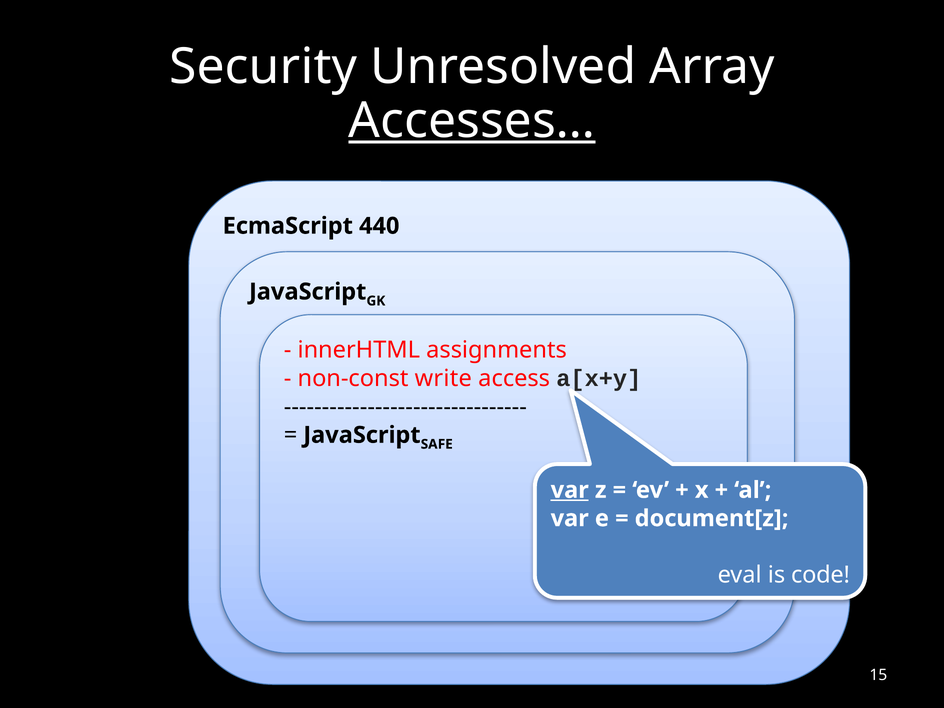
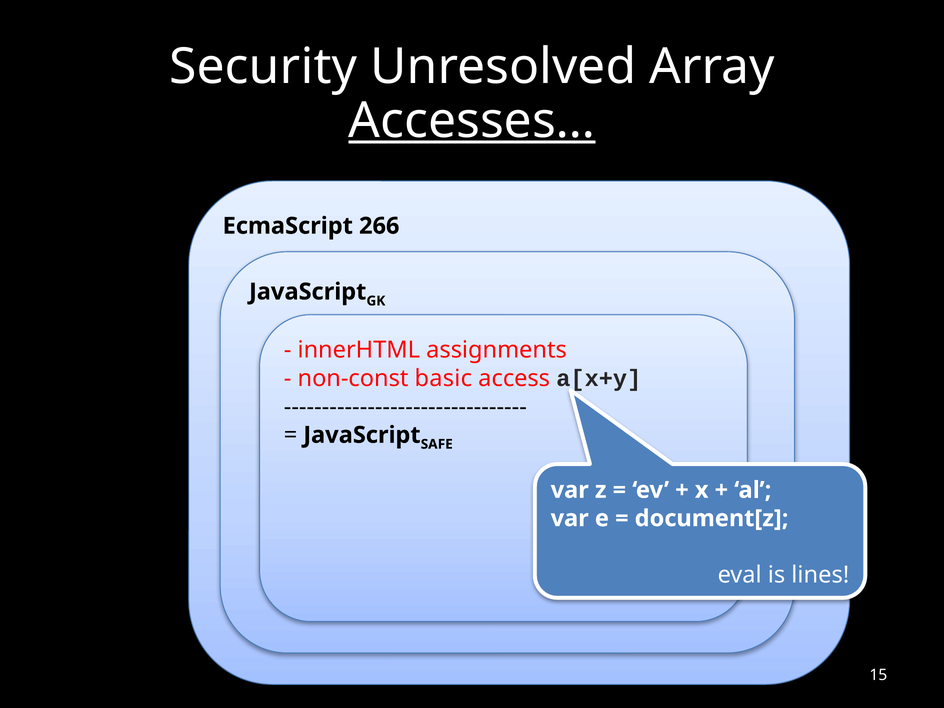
440: 440 -> 266 (379, 226)
write: write -> basic (443, 378)
var underline: present -> none (570, 490)
code: code -> lines (820, 575)
